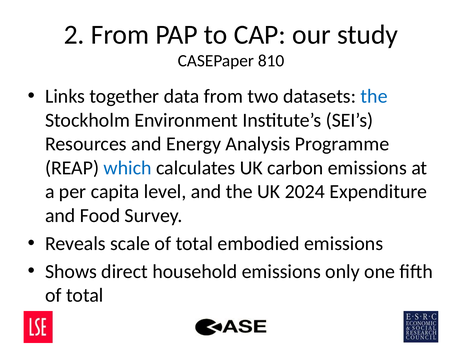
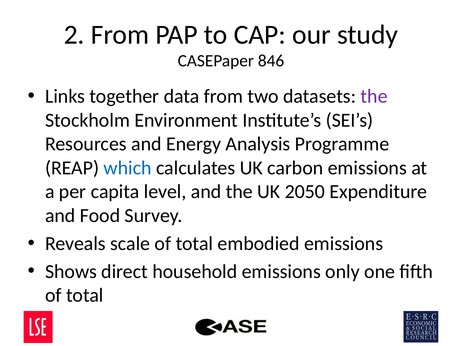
810: 810 -> 846 (271, 61)
the colour: blue -> purple (374, 96)
2024: 2024 -> 2050 (305, 192)
